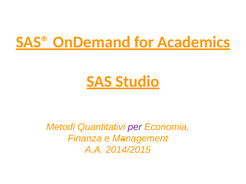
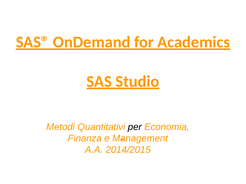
per colour: purple -> black (135, 127)
